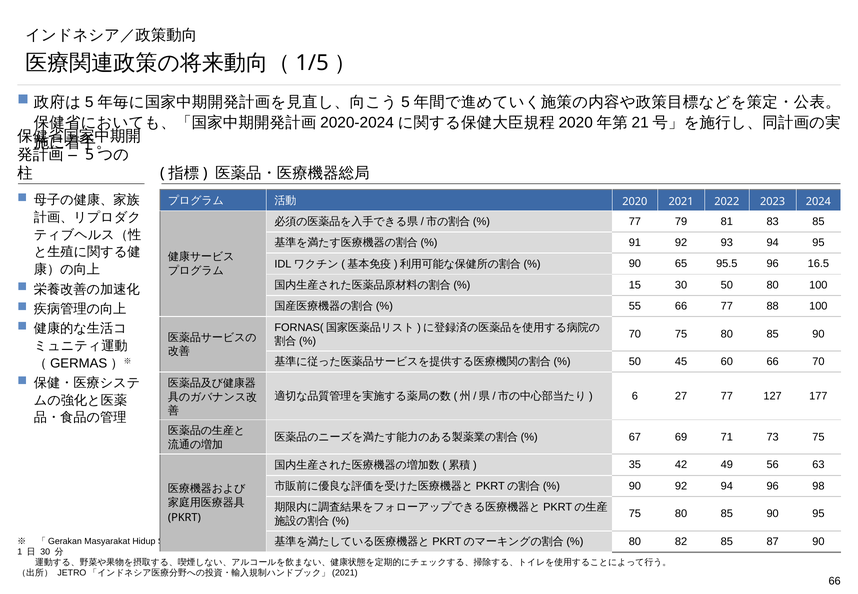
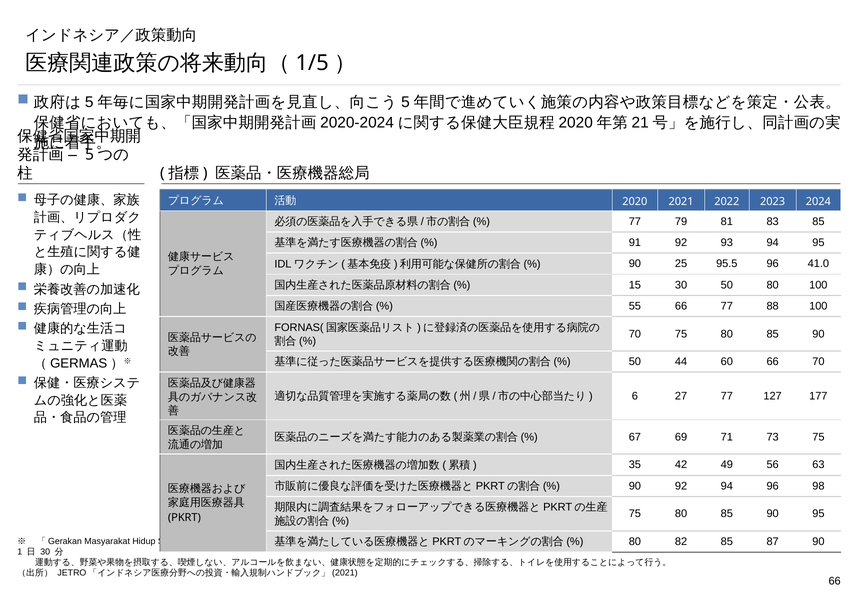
65: 65 -> 25 (681, 264)
16.5: 16.5 -> 41.0 (818, 264)
45: 45 -> 44 (681, 362)
